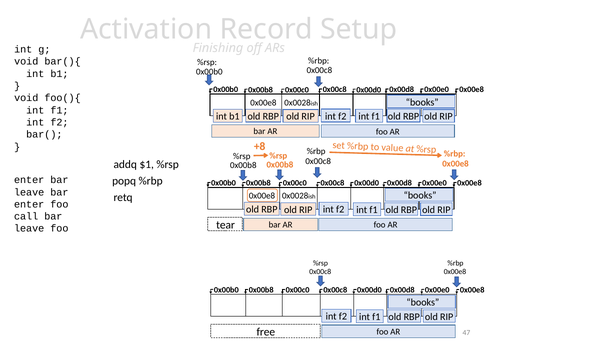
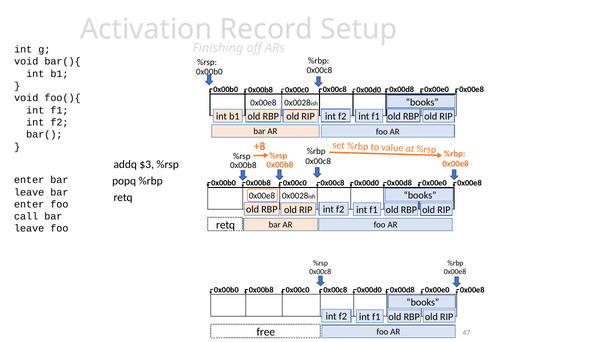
$1: $1 -> $3 (147, 164)
tear: tear -> retq (226, 225)
